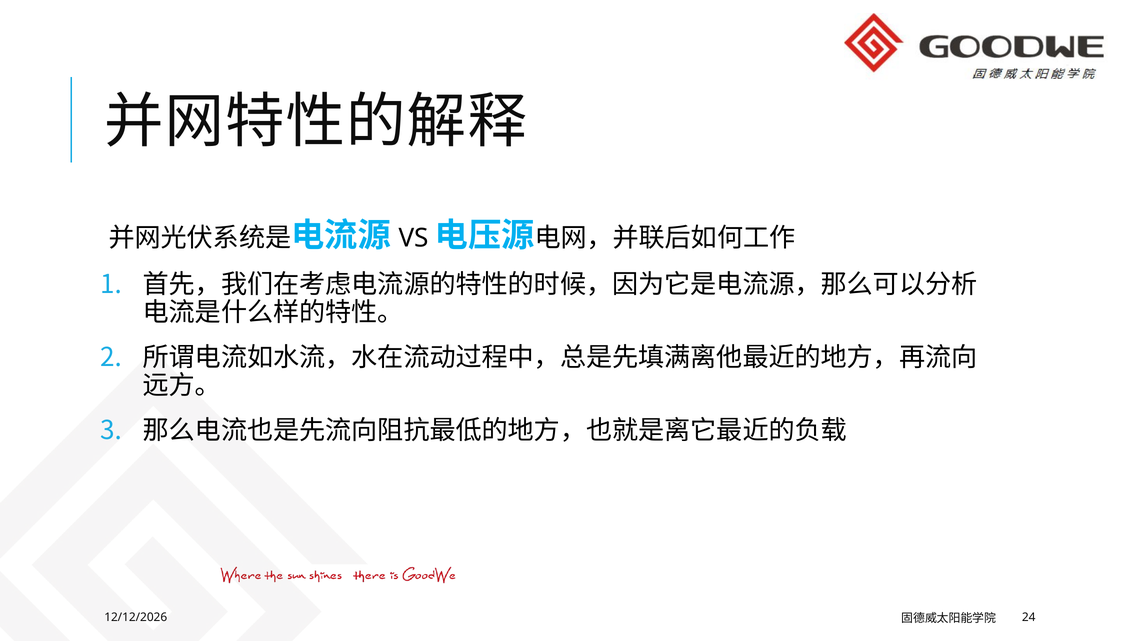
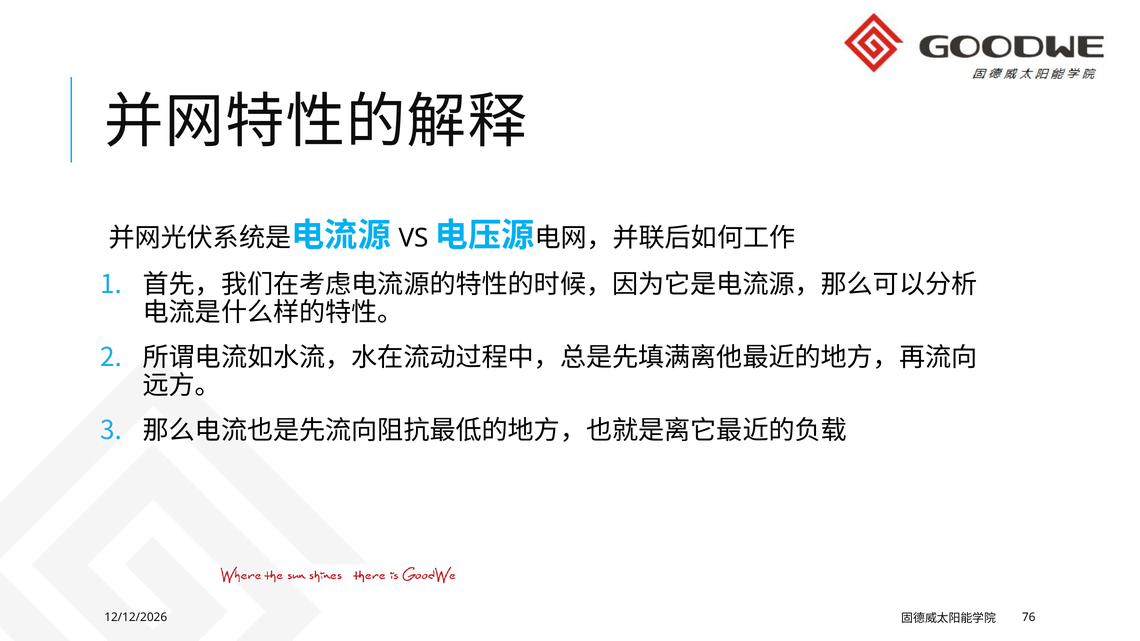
24: 24 -> 76 (1029, 618)
